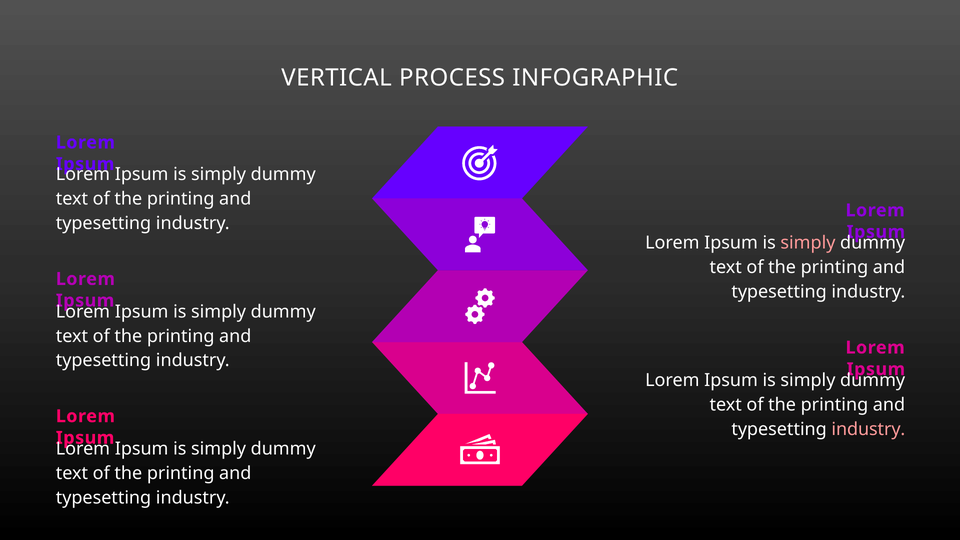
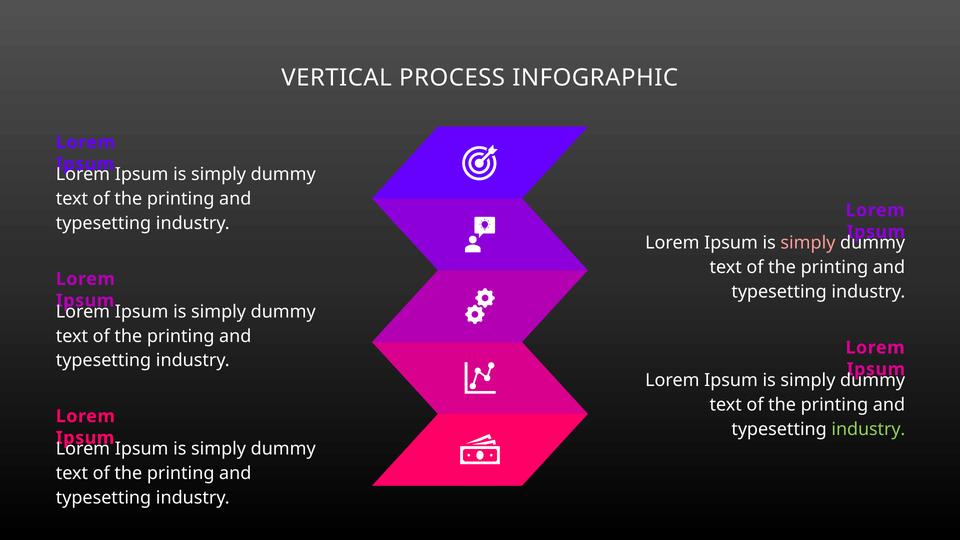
industry colour: pink -> light green (868, 429)
